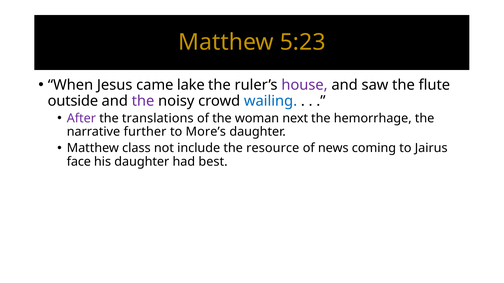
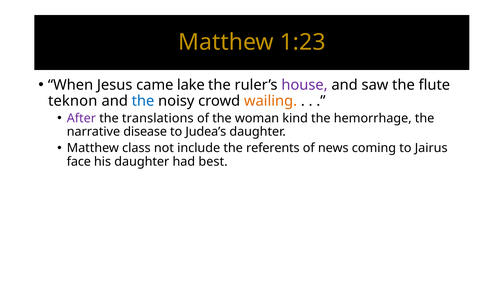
5:23: 5:23 -> 1:23 (303, 42)
outside: outside -> teknon (73, 101)
the colour: purple -> blue (143, 101)
wailing colour: blue -> orange (271, 101)
next: next -> kind (295, 118)
further: further -> disease (145, 132)
More’s: More’s -> Judea’s (206, 132)
resource: resource -> referents (273, 148)
